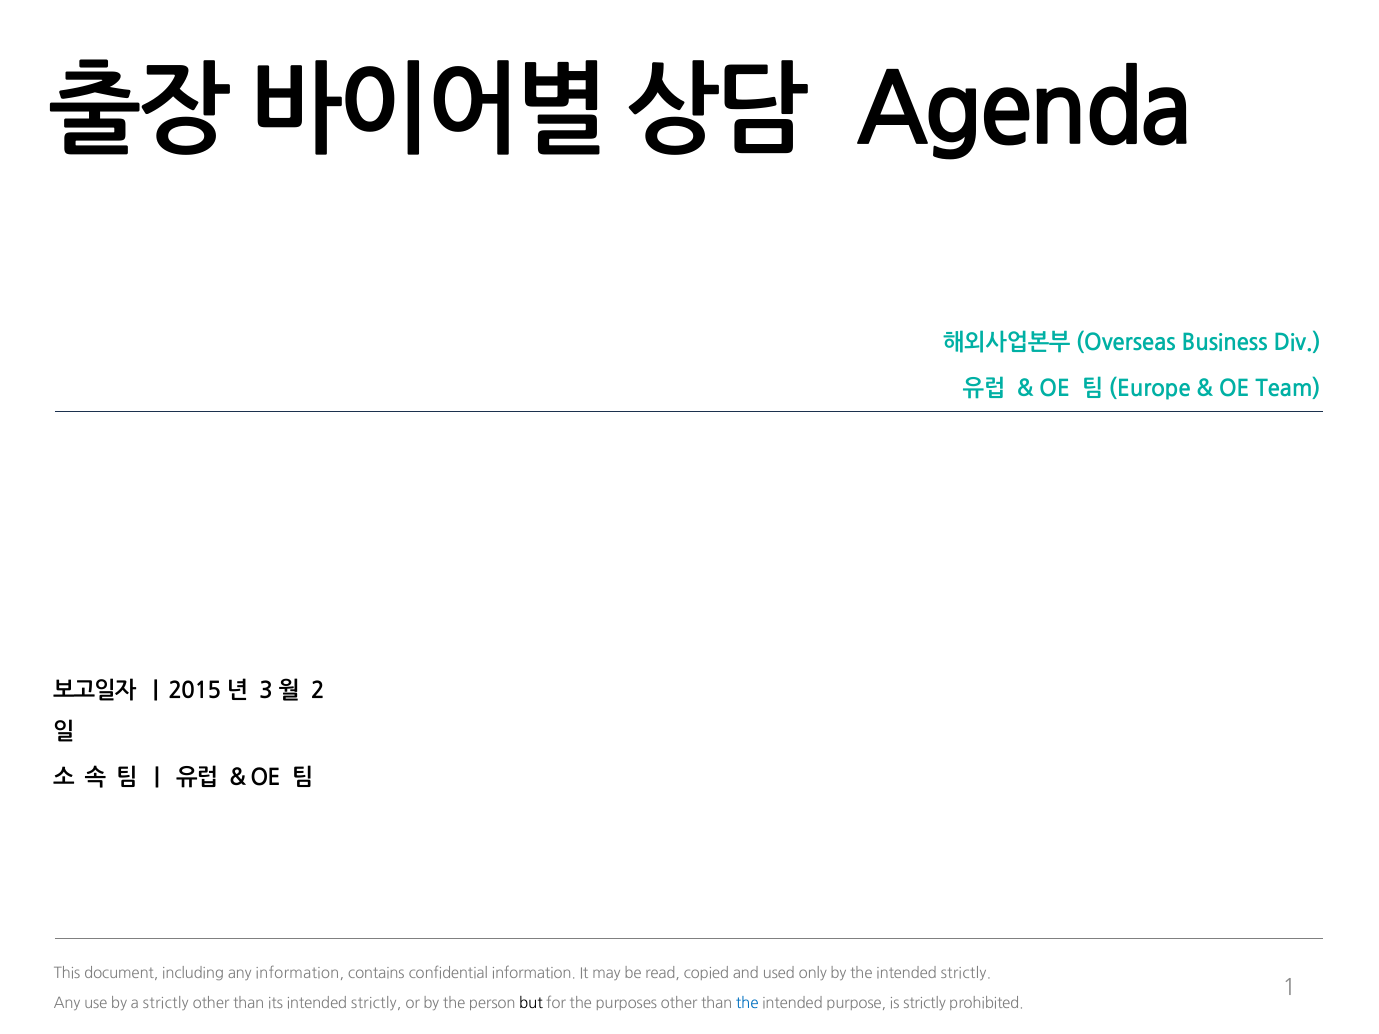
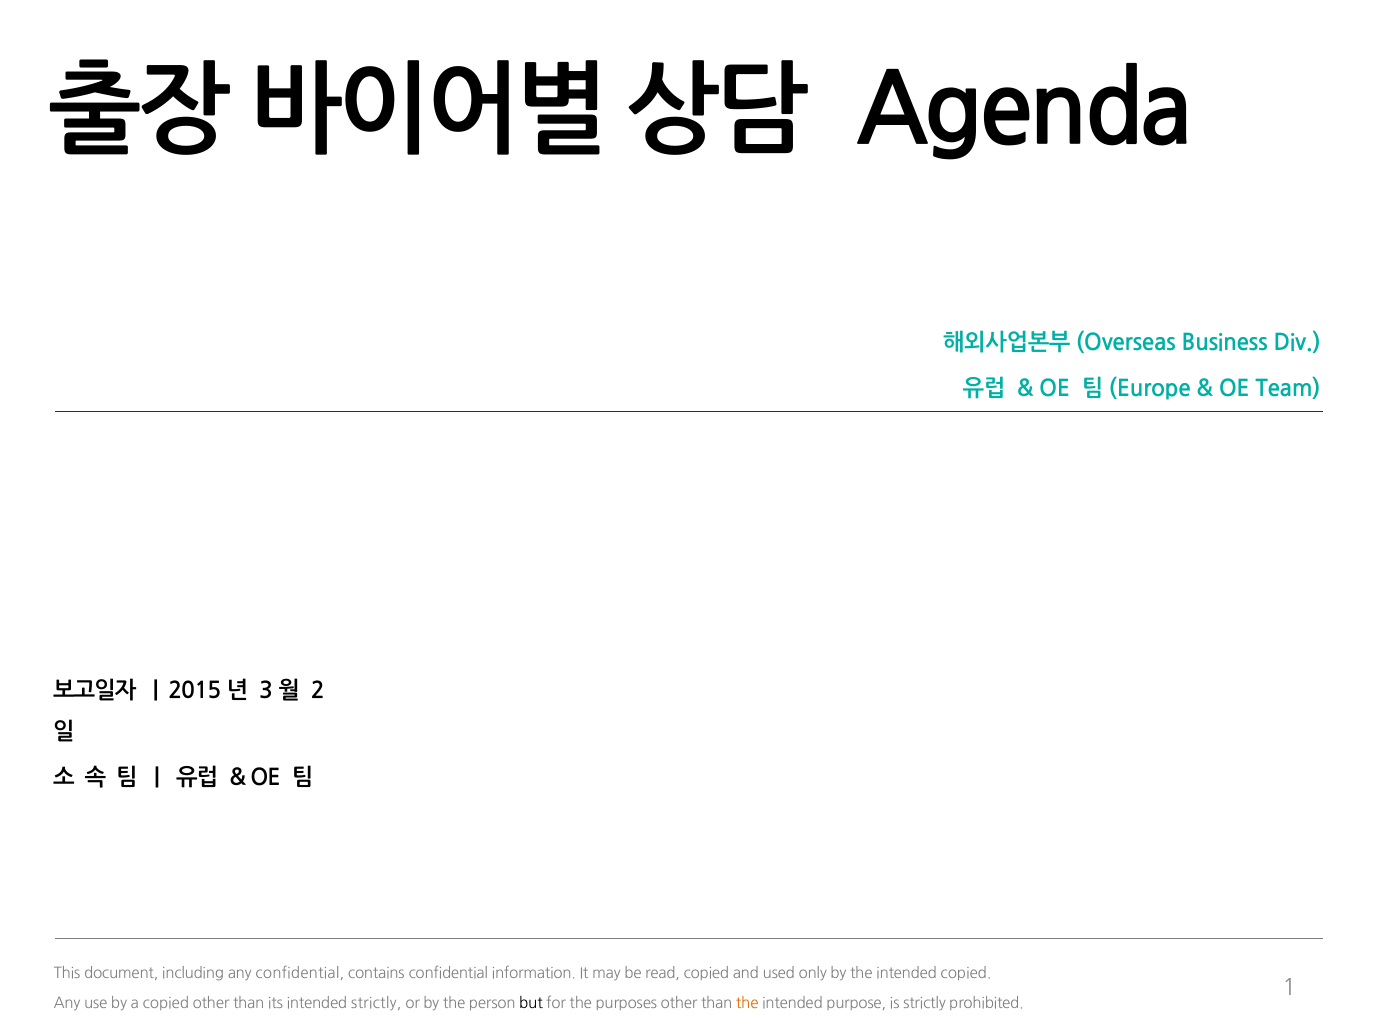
any information: information -> confidential (300, 973)
the intended strictly: strictly -> copied (966, 973)
a strictly: strictly -> copied (166, 1004)
the colour: blue -> orange (747, 1004)
